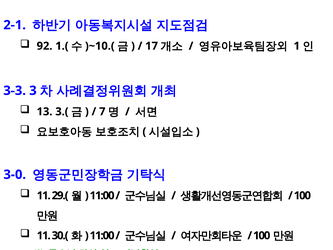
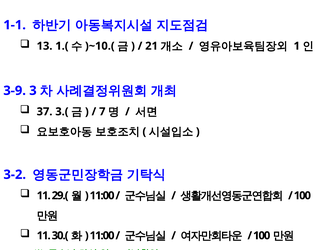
2-1: 2-1 -> 1-1 (15, 25)
92: 92 -> 13 (45, 46)
17: 17 -> 21 (152, 46)
3-3: 3-3 -> 3-9 (15, 91)
13: 13 -> 37 (45, 112)
3-0: 3-0 -> 3-2 (15, 174)
